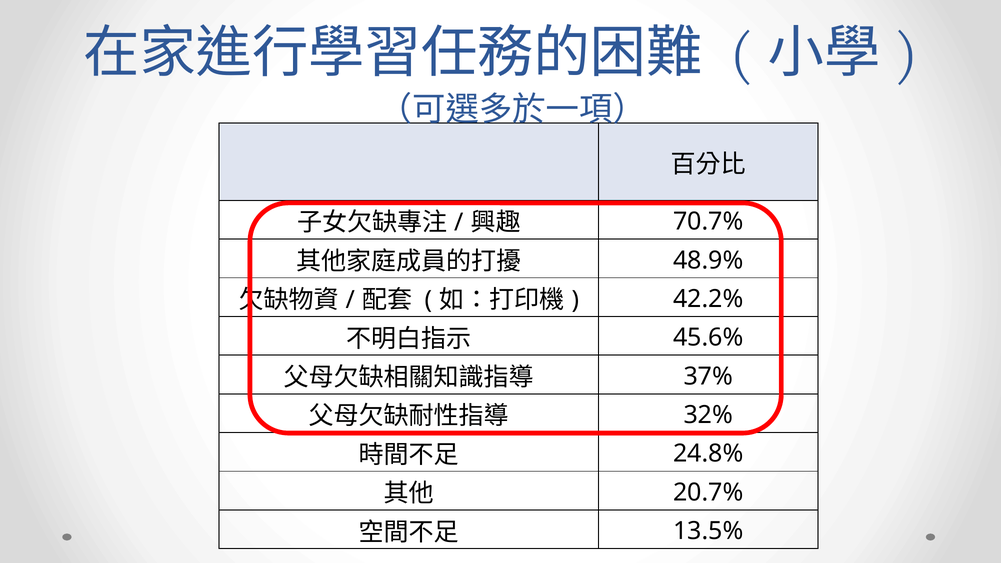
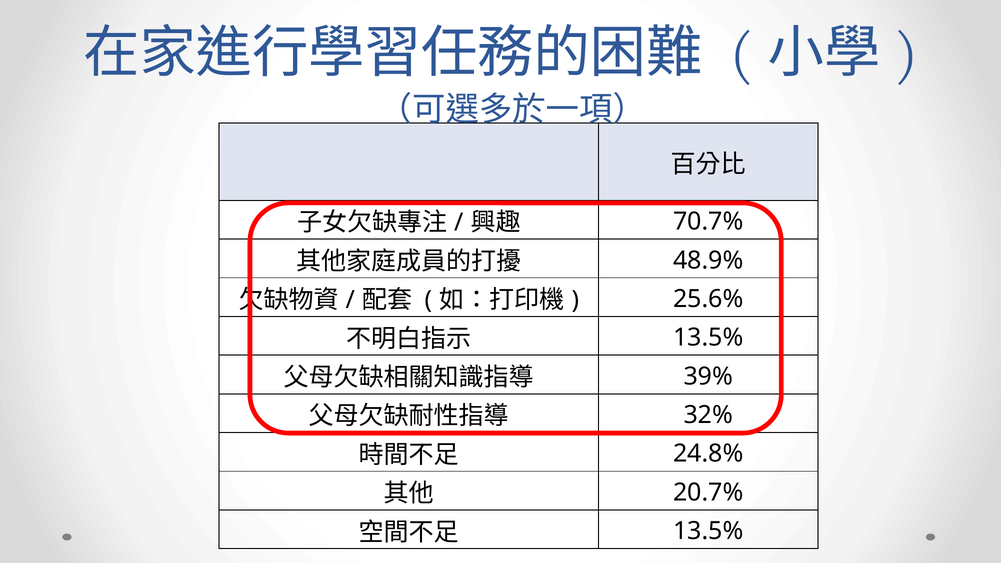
42.2%: 42.2% -> 25.6% (708, 299)
45.6%: 45.6% -> 13.5% (708, 338)
37%: 37% -> 39% (708, 376)
